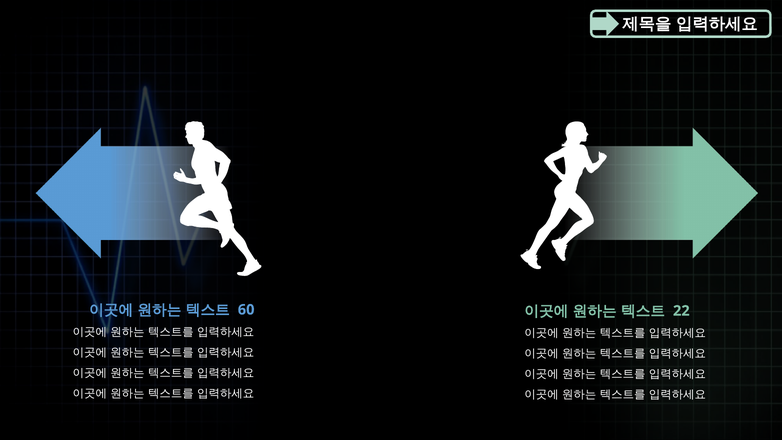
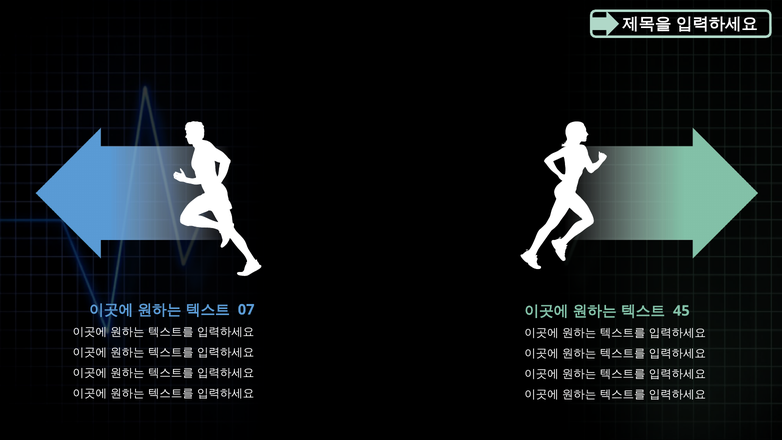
60: 60 -> 07 (246, 310)
22: 22 -> 45 (681, 311)
